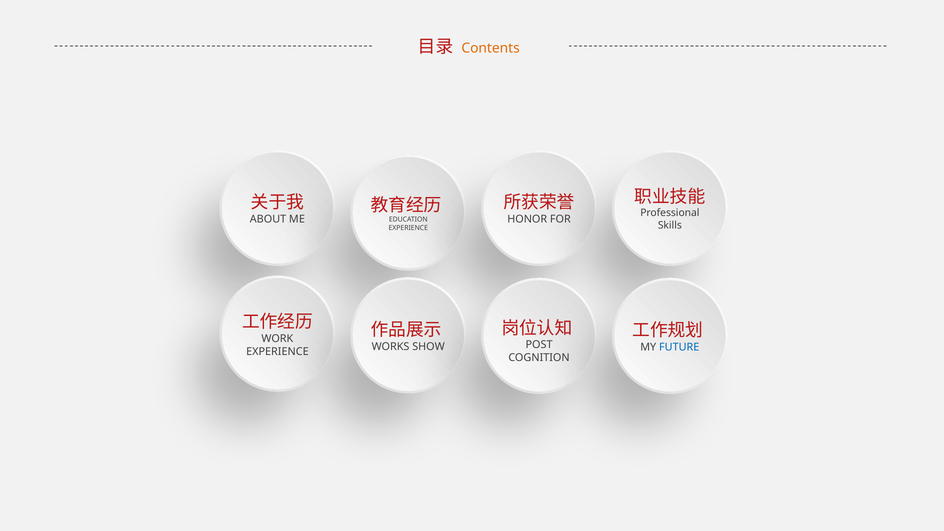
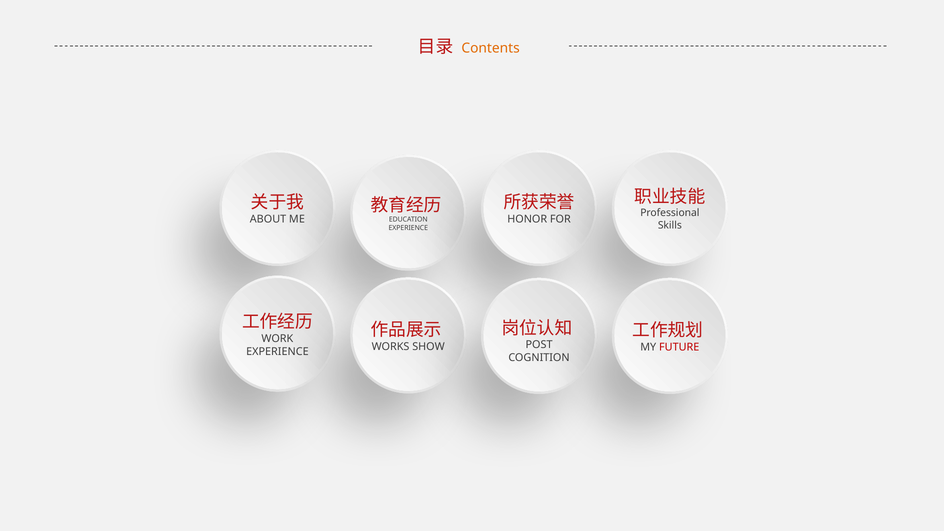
FUTURE colour: blue -> red (679, 347)
